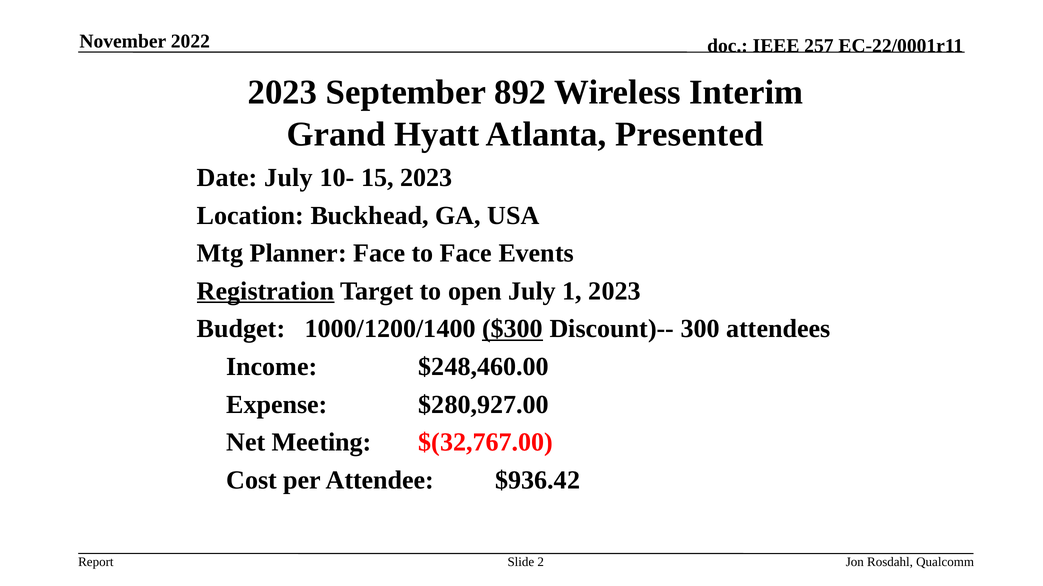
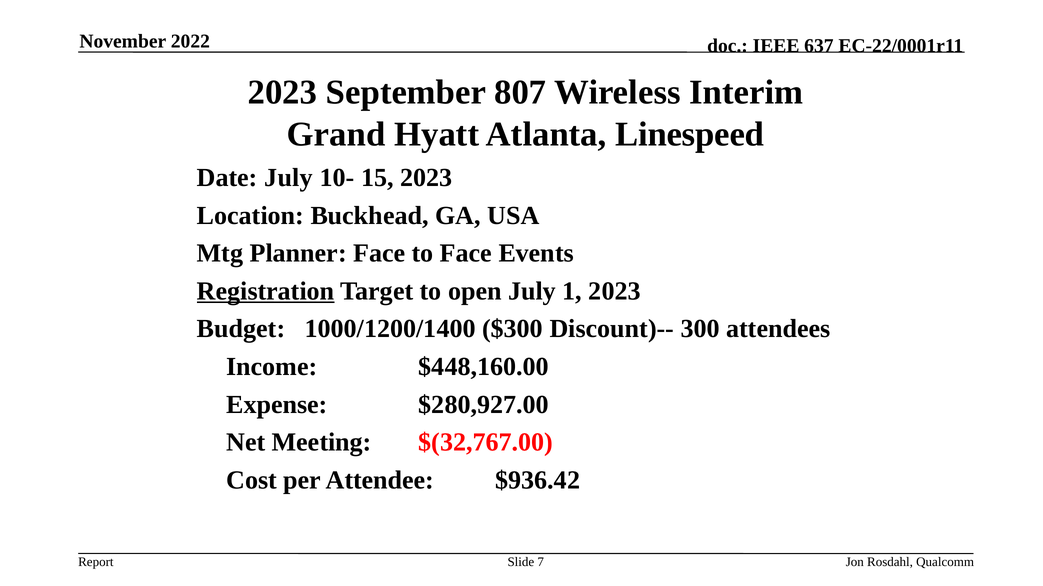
257: 257 -> 637 (819, 46)
892: 892 -> 807 (520, 93)
Presented: Presented -> Linespeed (690, 134)
$300 underline: present -> none (513, 329)
$248,460.00: $248,460.00 -> $448,160.00 (484, 367)
2: 2 -> 7 (541, 563)
